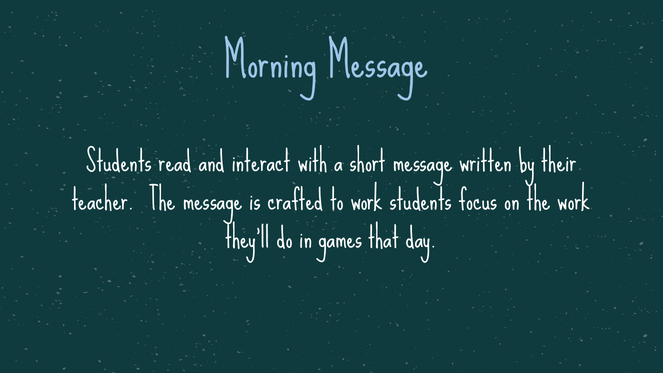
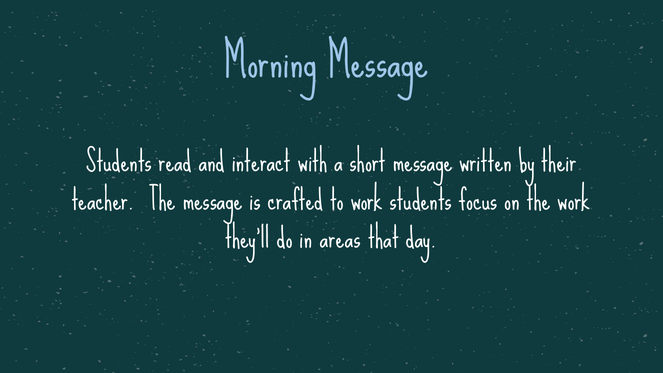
games: games -> areas (340, 239)
